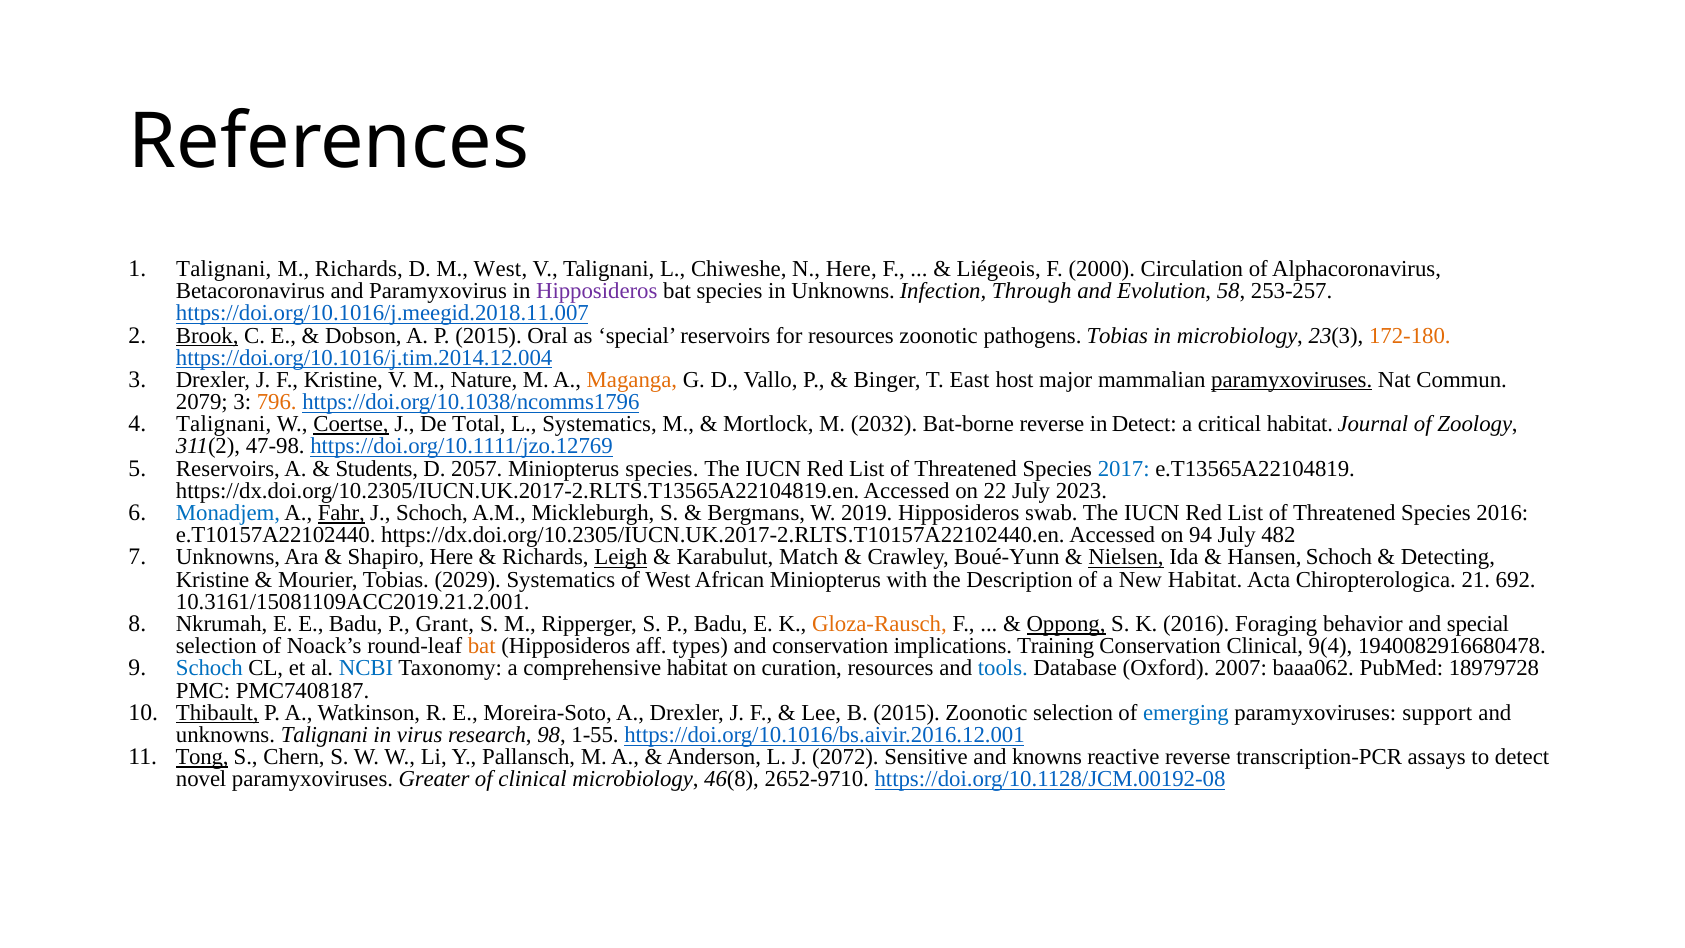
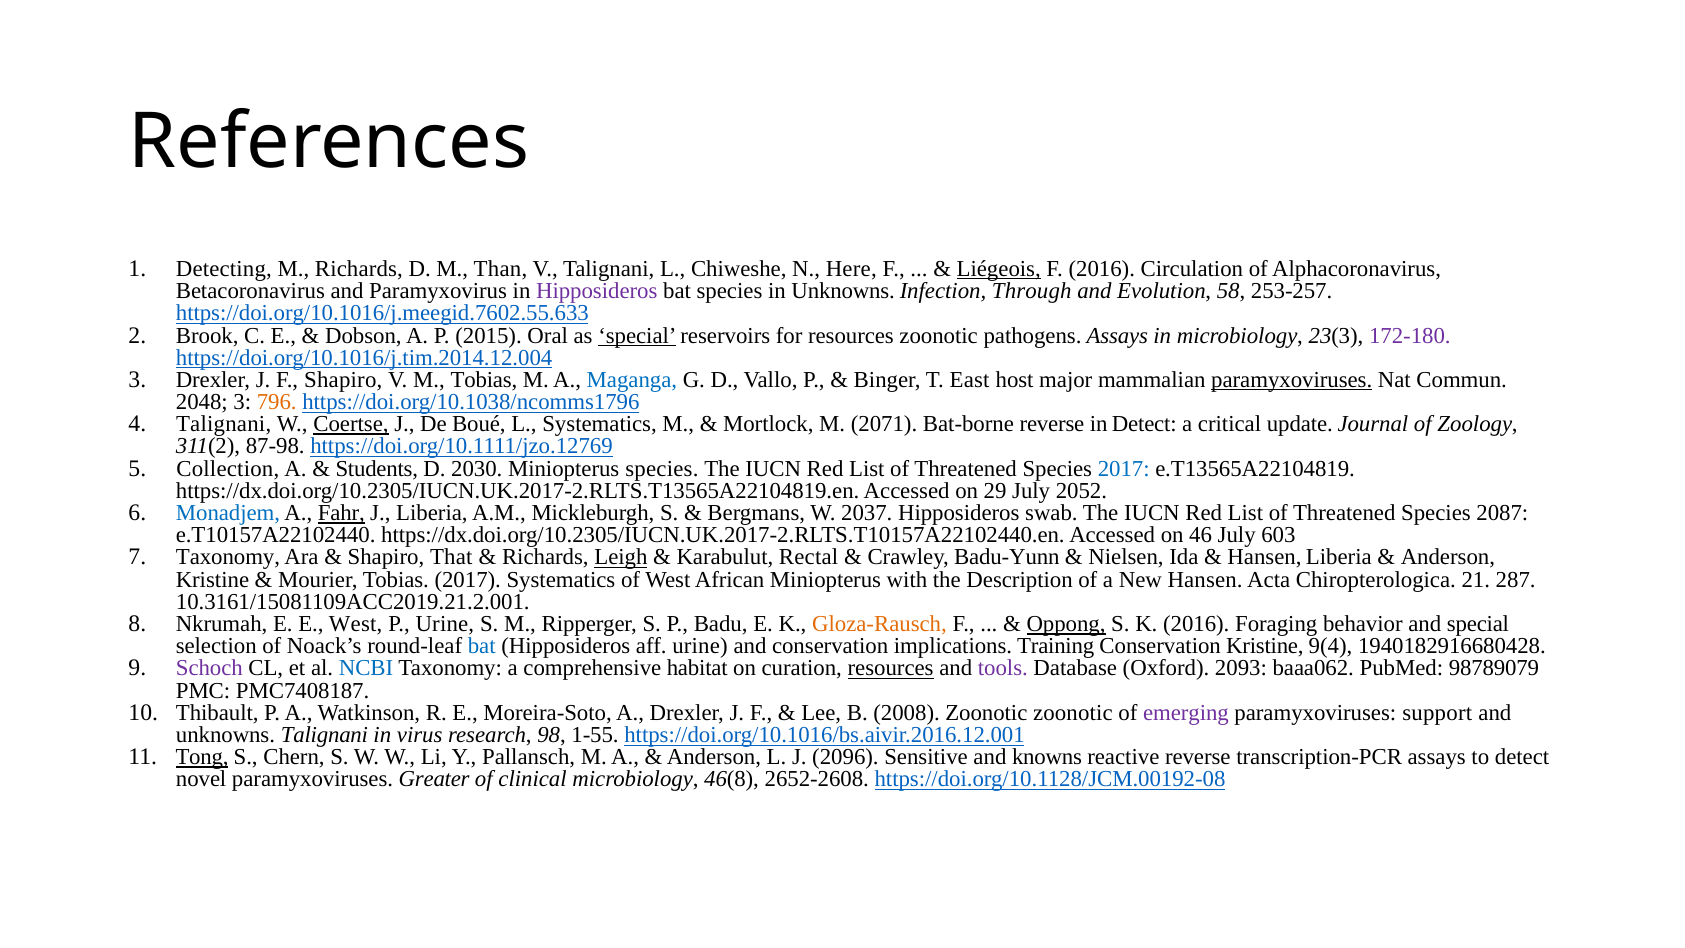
Talignani: Talignani -> Detecting (224, 269)
M West: West -> Than (500, 269)
Liégeois underline: none -> present (999, 269)
F 2000: 2000 -> 2016 (1102, 269)
https://doi.org/10.1016/j.meegid.2018.11.007: https://doi.org/10.1016/j.meegid.2018.11.007 -> https://doi.org/10.1016/j.meegid.7602.55.633 (382, 313)
Brook underline: present -> none (207, 335)
special underline: none -> present (637, 335)
pathogens Tobias: Tobias -> Assays (1117, 335)
172-180 colour: orange -> purple (1410, 335)
F Kristine: Kristine -> Shapiro (343, 380)
M Nature: Nature -> Tobias (484, 380)
Maganga colour: orange -> blue (632, 380)
2079: 2079 -> 2048 (202, 402)
Total: Total -> Boué (479, 424)
2032: 2032 -> 2071 (884, 424)
critical habitat: habitat -> update (1300, 424)
47-98: 47-98 -> 87-98 (275, 446)
Reservoirs: Reservoirs -> Collection (228, 469)
2057: 2057 -> 2030 (477, 469)
22: 22 -> 29 (995, 491)
2023: 2023 -> 2052 (1081, 491)
J Schoch: Schoch -> Liberia (432, 513)
2019: 2019 -> 2037 (867, 513)
Species 2016: 2016 -> 2087 (1502, 513)
94: 94 -> 46 (1201, 535)
482: 482 -> 603 (1278, 535)
Unknowns: Unknowns -> Taxonomy (228, 557)
Shapiro Here: Here -> That (451, 557)
Match: Match -> Rectal (809, 557)
Boué-Yunn: Boué-Yunn -> Badu-Yunn (1007, 557)
Nielsen underline: present -> none (1126, 557)
Hansen Schoch: Schoch -> Liberia (1339, 557)
Detecting: Detecting -> Anderson (1448, 557)
Tobias 2029: 2029 -> 2017 (468, 580)
New Habitat: Habitat -> Hansen (1205, 580)
692: 692 -> 287 (1516, 580)
E Badu: Badu -> West (356, 624)
P Grant: Grant -> Urine (445, 624)
bat colour: orange -> blue (482, 646)
aff types: types -> urine (700, 646)
Conservation Clinical: Clinical -> Kristine (1265, 646)
1940082916680478: 1940082916680478 -> 1940182916680428 (1452, 646)
Schoch colour: blue -> purple (209, 668)
resources underline: none -> present (891, 668)
tools colour: blue -> purple (1003, 668)
2007: 2007 -> 2093 (1241, 668)
18979728: 18979728 -> 98789079 (1494, 668)
Thibault underline: present -> none (217, 713)
B 2015: 2015 -> 2008 (907, 713)
Zoonotic selection: selection -> zoonotic (1073, 713)
emerging colour: blue -> purple (1186, 713)
2072: 2072 -> 2096 (845, 757)
2652-9710: 2652-9710 -> 2652-2608 (817, 779)
